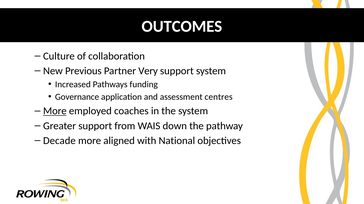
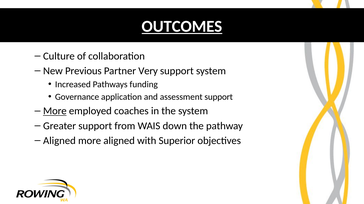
OUTCOMES underline: none -> present (182, 26)
assessment centres: centres -> support (219, 97)
Decade: Decade -> Aligned (59, 141)
National: National -> Superior (177, 141)
